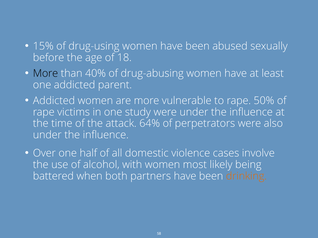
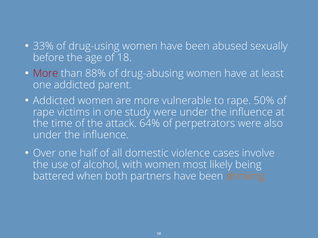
15%: 15% -> 33% (43, 46)
More colour: black -> red (45, 73)
40%: 40% -> 88% (95, 73)
